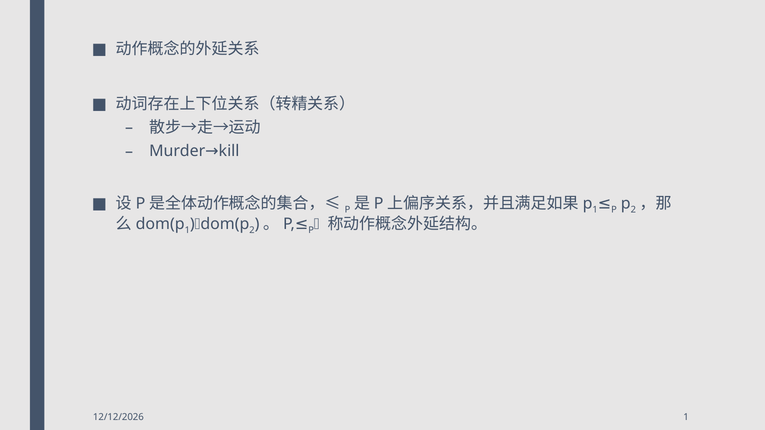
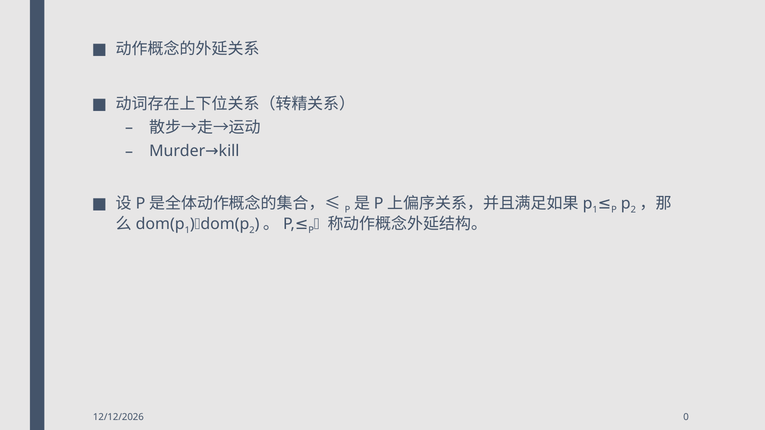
1: 1 -> 0 (686, 417)
